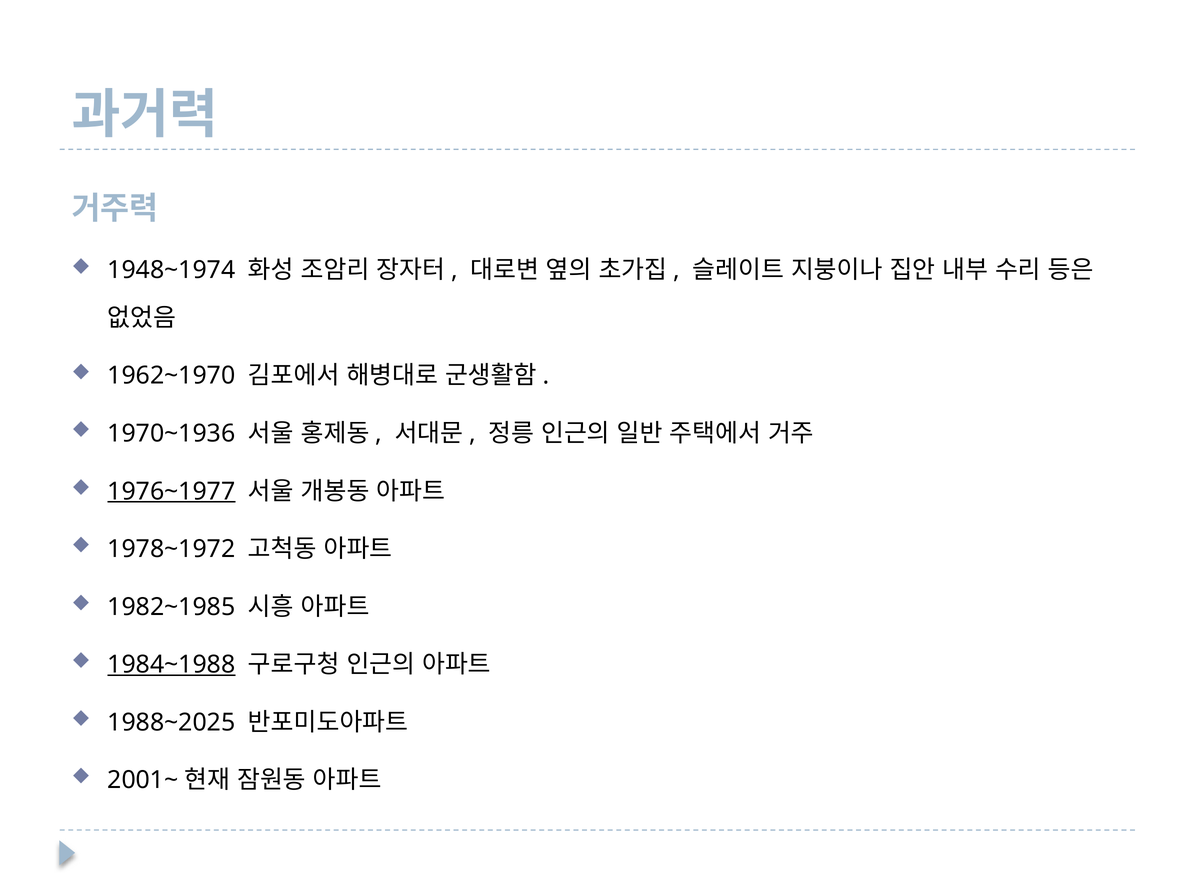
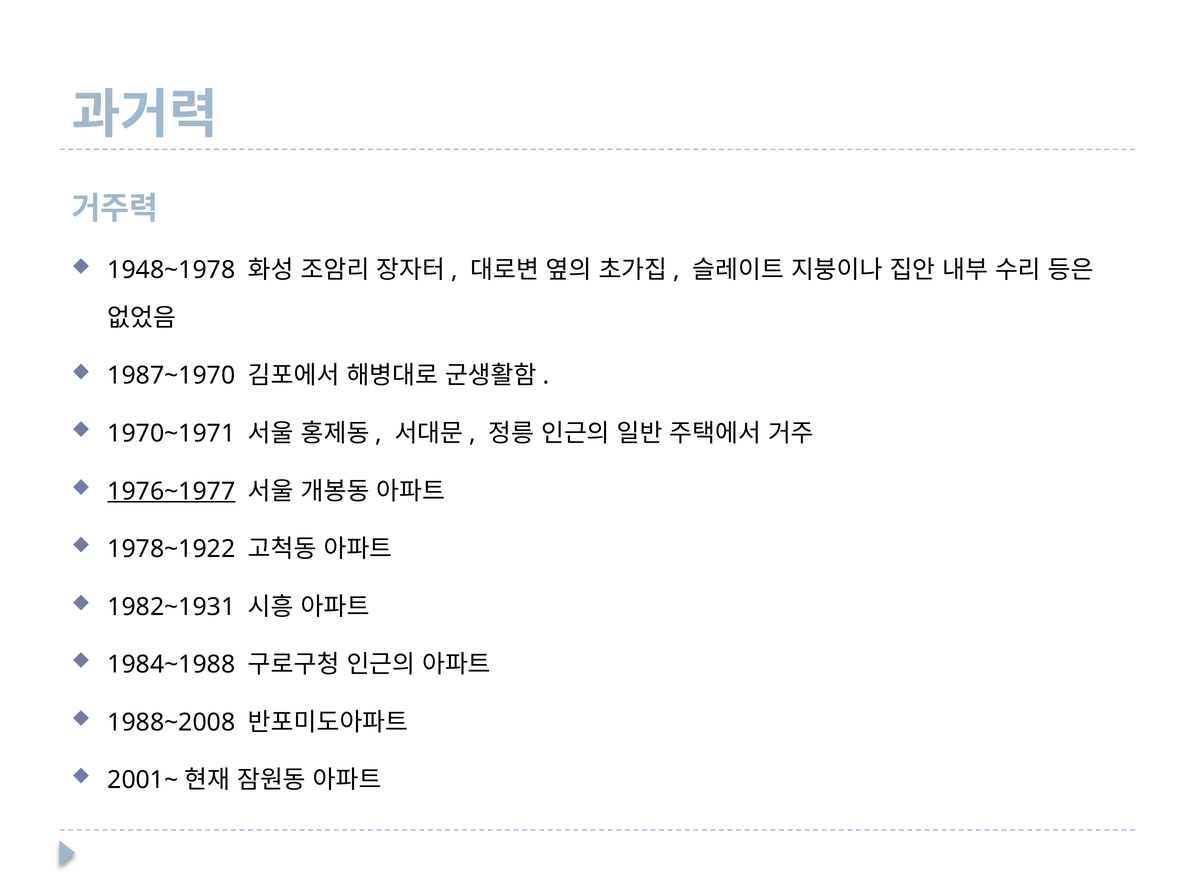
1948~1974: 1948~1974 -> 1948~1978 (171, 270)
1962~1970: 1962~1970 -> 1987~1970 (171, 376)
1970~1936: 1970~1936 -> 1970~1971 (171, 434)
1978~1972: 1978~1972 -> 1978~1922 (171, 549)
1982~1985: 1982~1985 -> 1982~1931 (171, 607)
1984~1988 underline: present -> none (171, 665)
1988~2025: 1988~2025 -> 1988~2008 (171, 723)
